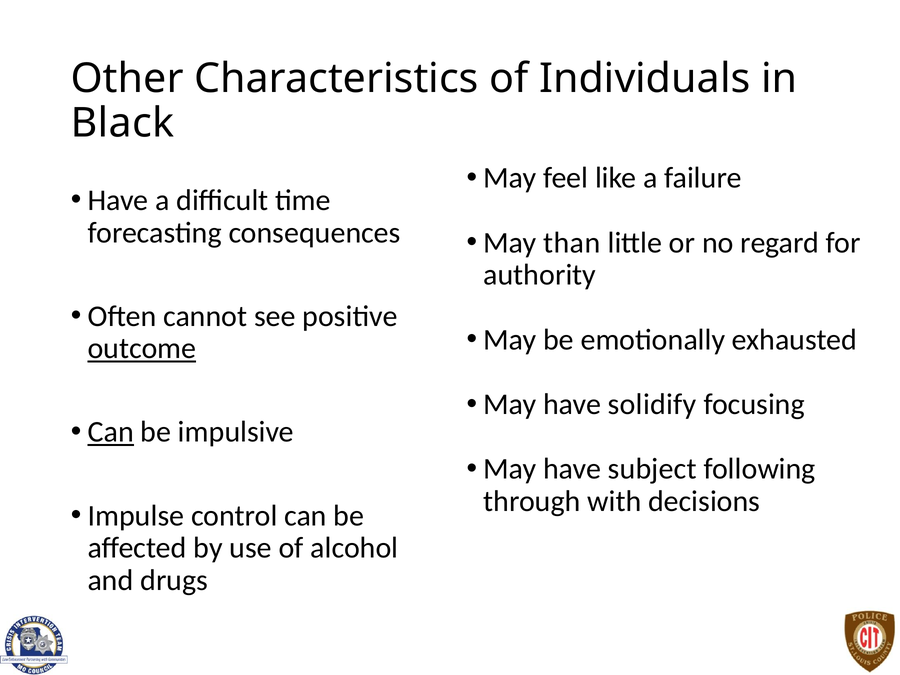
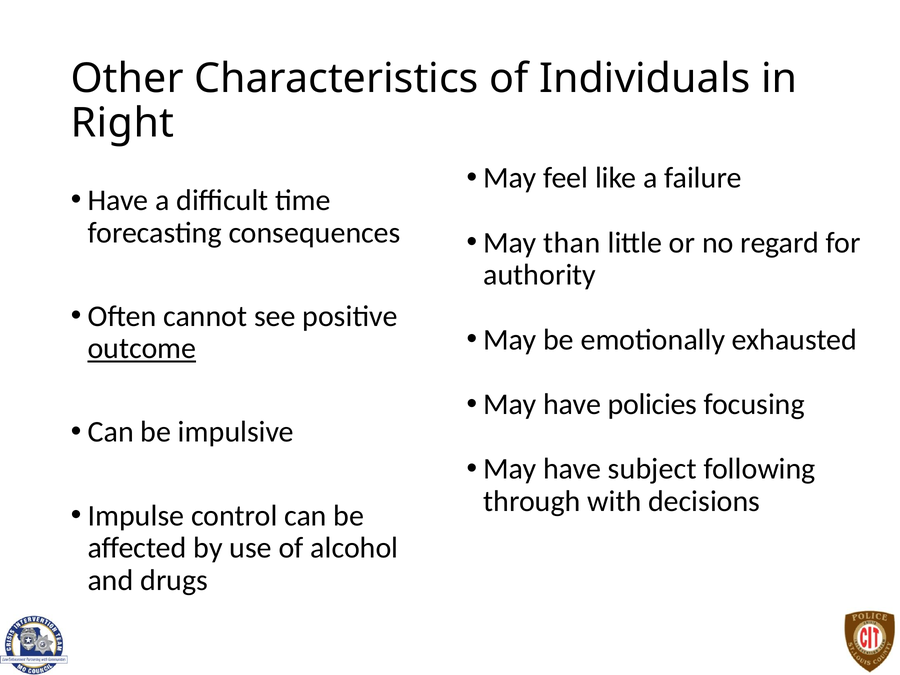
Black: Black -> Right (123, 123)
solidify: solidify -> policies (652, 404)
Can underline: present -> none (111, 432)
